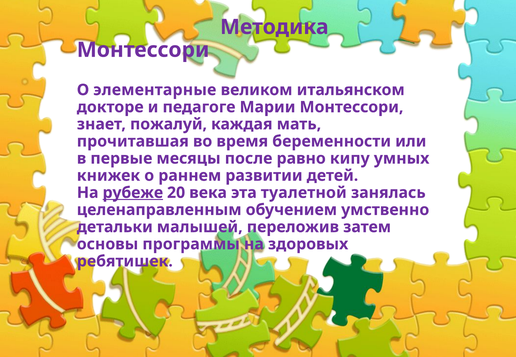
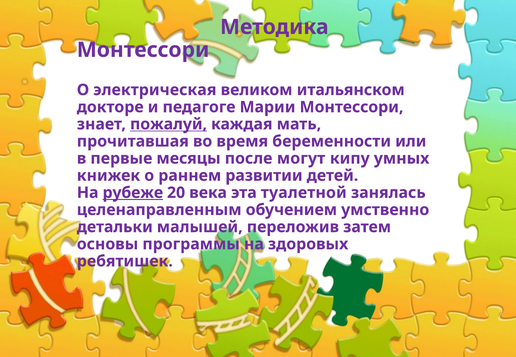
элементарные: элементарные -> электрическая (155, 90)
пожалуй underline: none -> present (169, 124)
равно: равно -> могут (301, 159)
